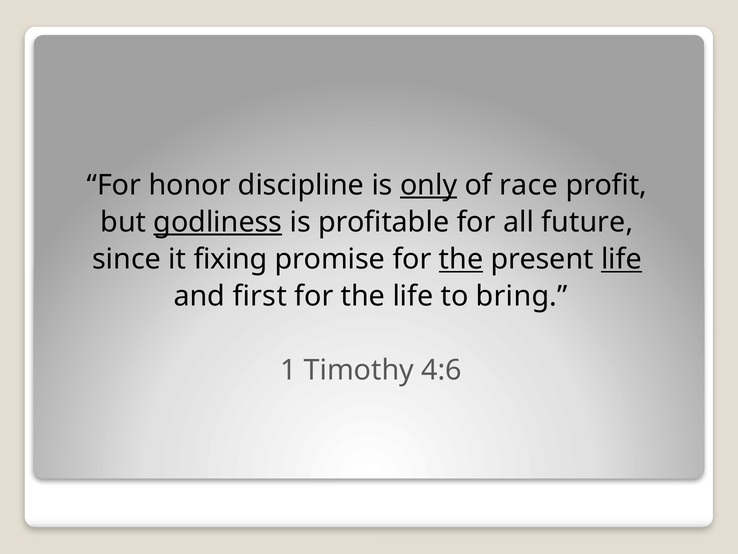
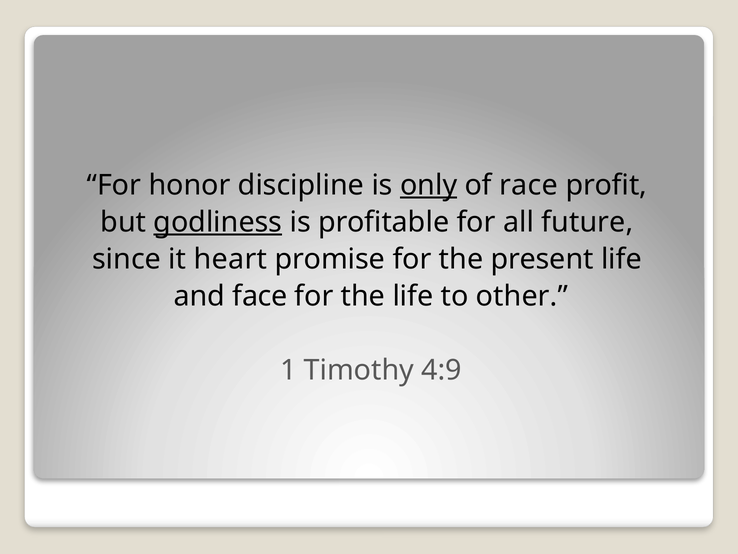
fixing: fixing -> heart (230, 259)
the underline: present -> none (461, 259)
life underline: present -> none (621, 259)
first: first -> face (260, 296)
bring: bring -> other (522, 296)
4:6: 4:6 -> 4:9 (442, 370)
